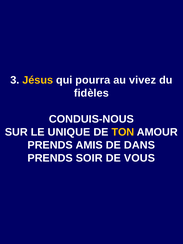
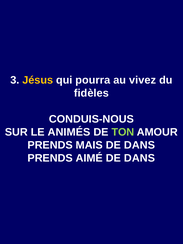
UNIQUE: UNIQUE -> ANIMÉS (69, 132)
TON colour: yellow -> light green (123, 132)
AMIS: AMIS -> MAIS (89, 145)
SOIR: SOIR -> AIMÉ (89, 158)
VOUS: VOUS -> DANS (139, 158)
